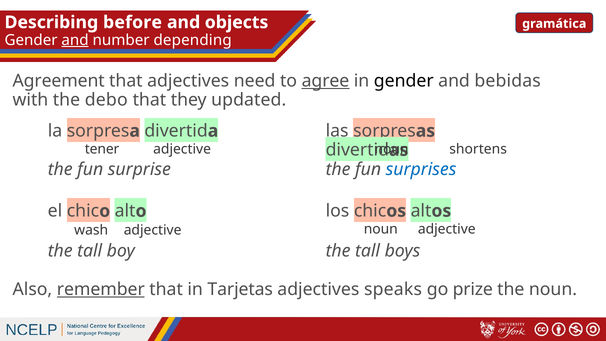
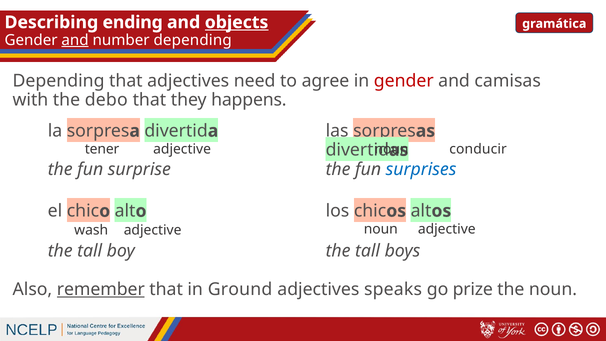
before: before -> ending (133, 22)
objects underline: none -> present (237, 22)
Agreement: Agreement -> Depending (59, 81)
agree underline: present -> none (325, 81)
gender colour: black -> red (404, 81)
bebidas: bebidas -> camisas (508, 81)
updated: updated -> happens (249, 100)
shortens: shortens -> conducir (478, 149)
Tarjetas: Tarjetas -> Ground (240, 289)
